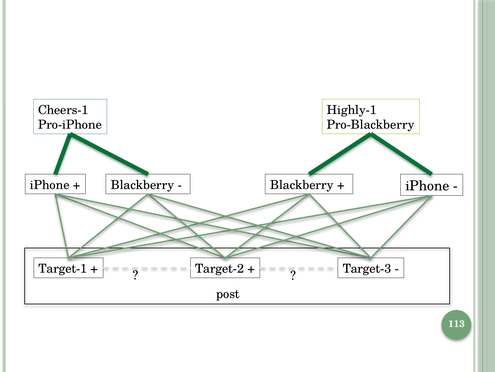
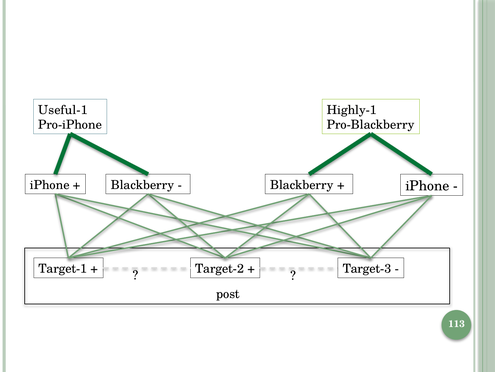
Cheers-1: Cheers-1 -> Useful-1 (63, 110)
